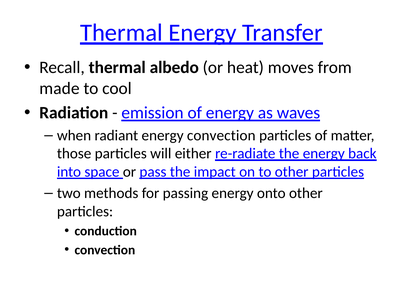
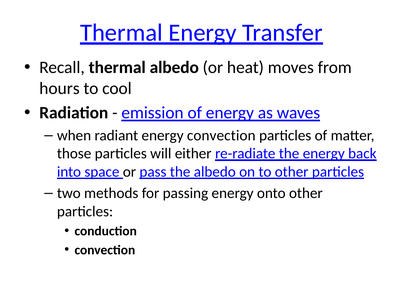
made: made -> hours (59, 88)
the impact: impact -> albedo (215, 171)
